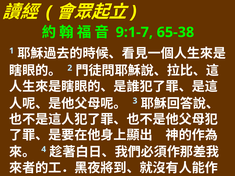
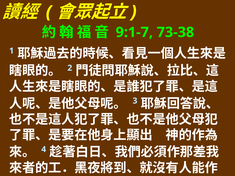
65-38: 65-38 -> 73-38 (175, 32)
